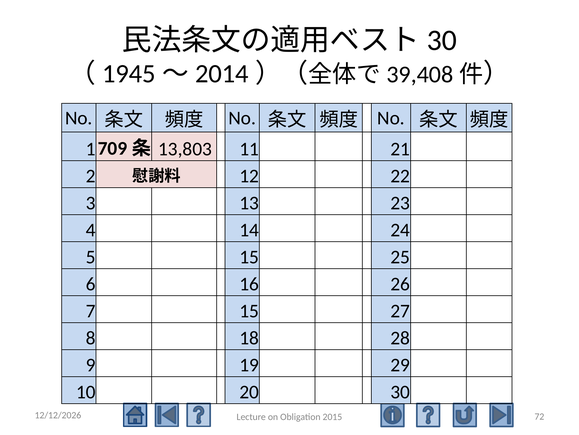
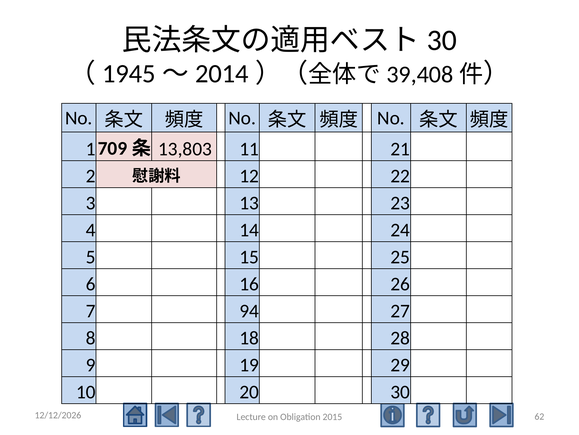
7 15: 15 -> 94 (249, 311)
72: 72 -> 62 (539, 416)
